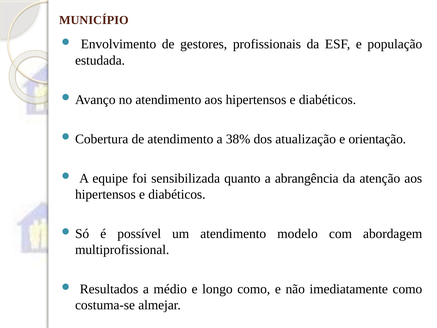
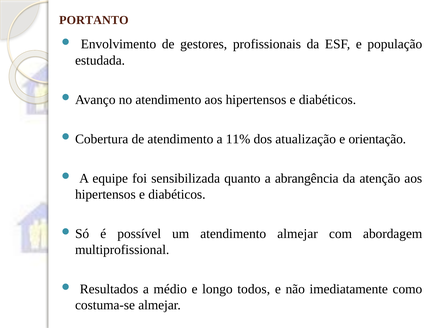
MUNICÍPIO: MUNICÍPIO -> PORTANTO (94, 20)
38%: 38% -> 11% (238, 139)
atendimento modelo: modelo -> almejar (298, 234)
longo como: como -> todos (254, 289)
